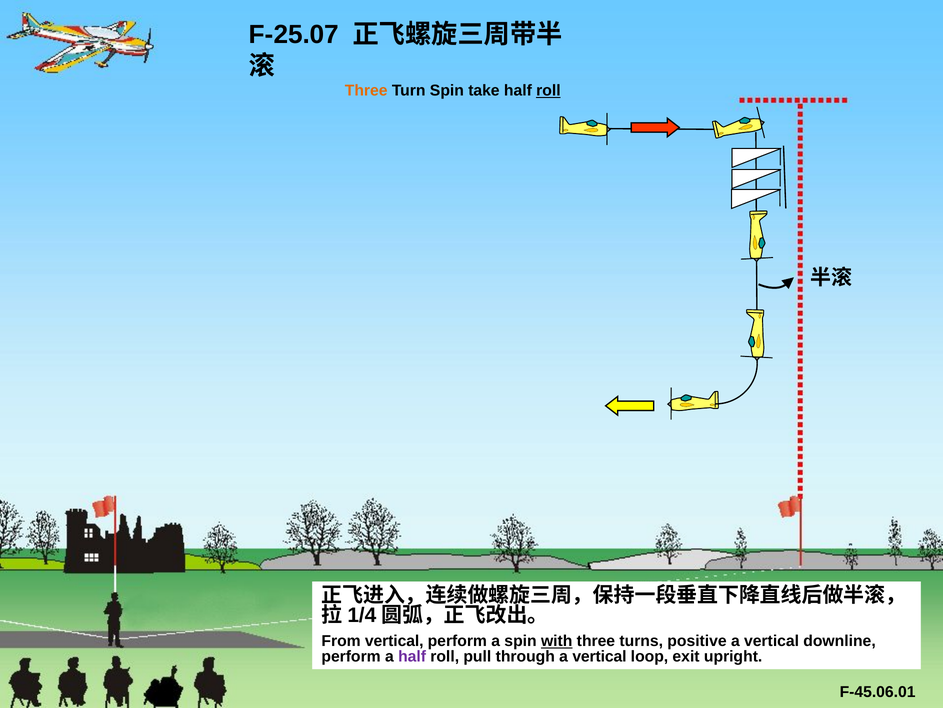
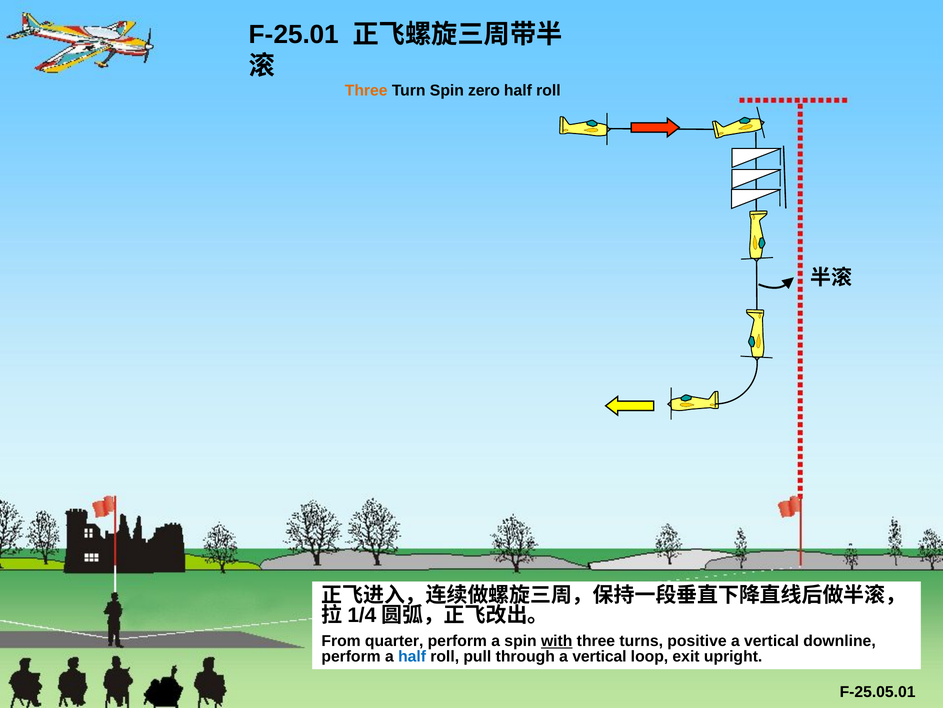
F-25.07: F-25.07 -> F-25.01 (294, 35)
take: take -> zero (484, 91)
roll underline: present -> none (548, 91)
From vertical: vertical -> quarter (394, 641)
half colour: purple -> blue (412, 656)
F-45.06.01: F-45.06.01 -> F-25.05.01 (878, 691)
